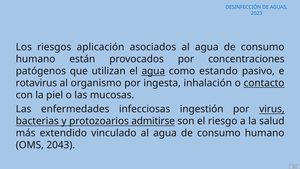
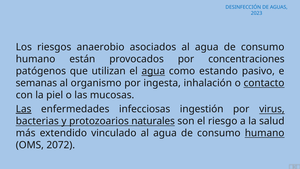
aplicación: aplicación -> anaerobio (101, 47)
rotavirus: rotavirus -> semanas (36, 83)
Las underline: none -> present (24, 109)
admitirse: admitirse -> naturales (153, 121)
humano underline: none -> present (265, 133)
2043: 2043 -> 2072 (61, 145)
